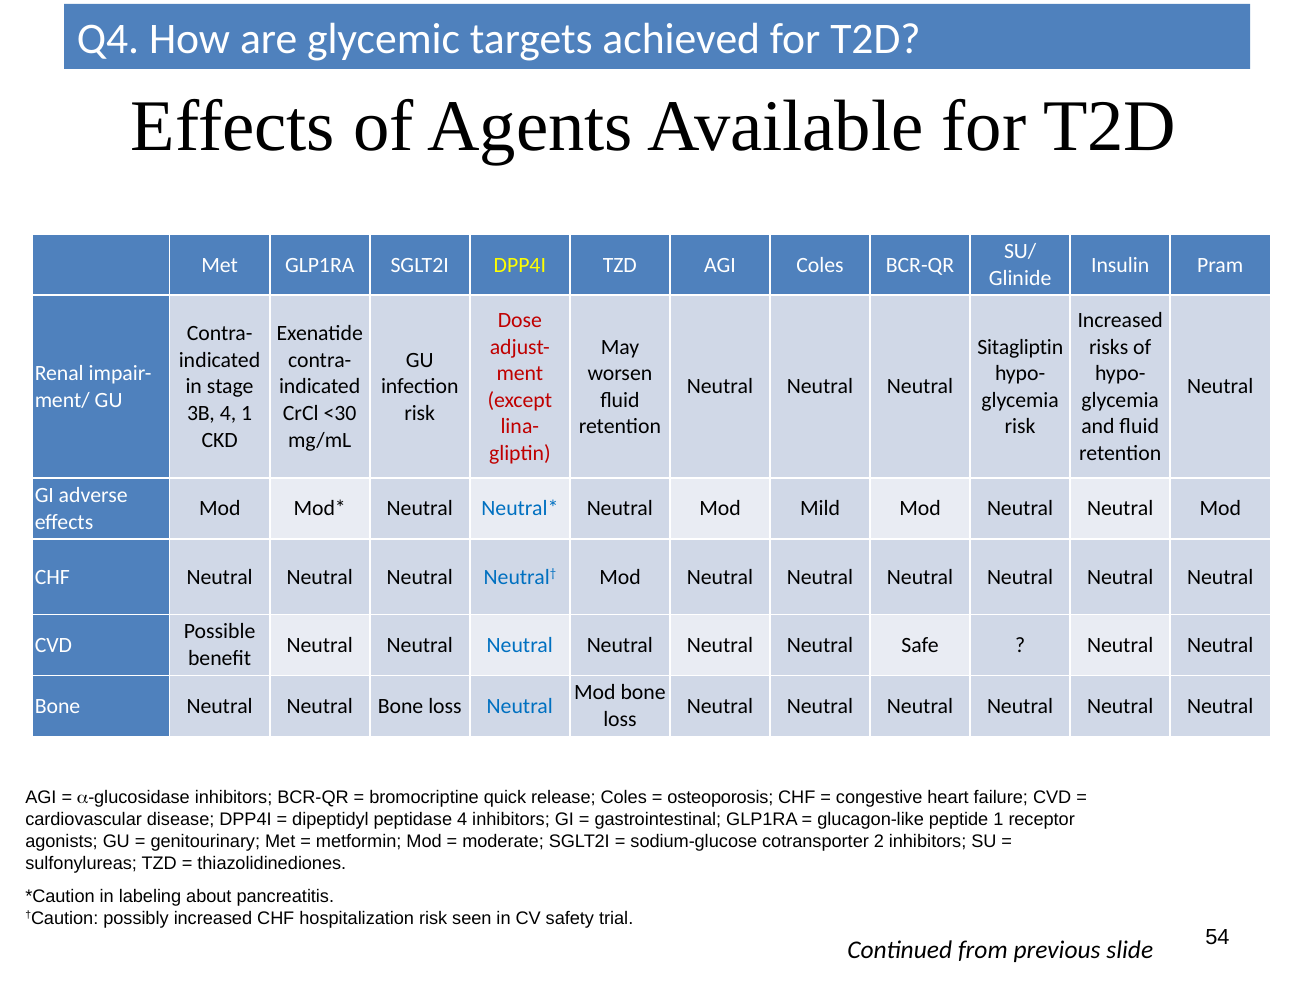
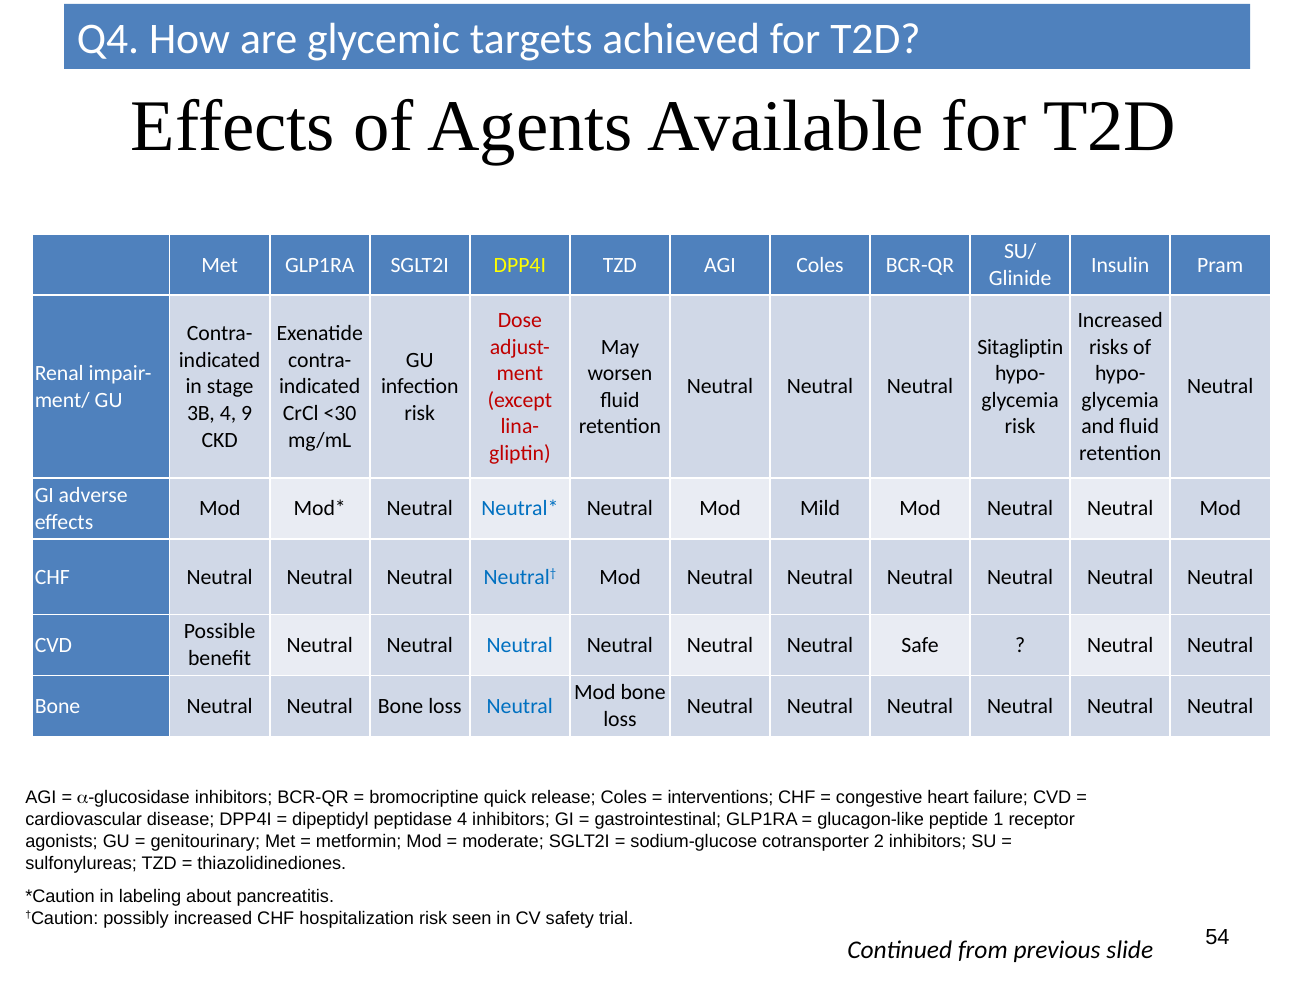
4 1: 1 -> 9 (247, 413)
osteoporosis: osteoporosis -> interventions (720, 798)
